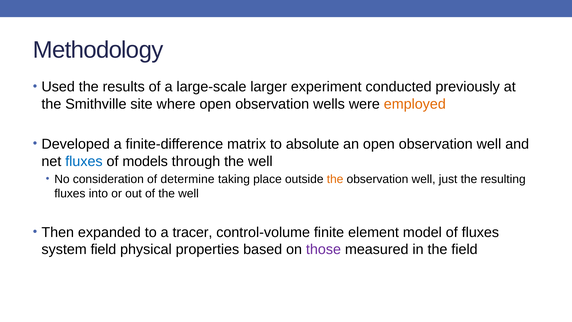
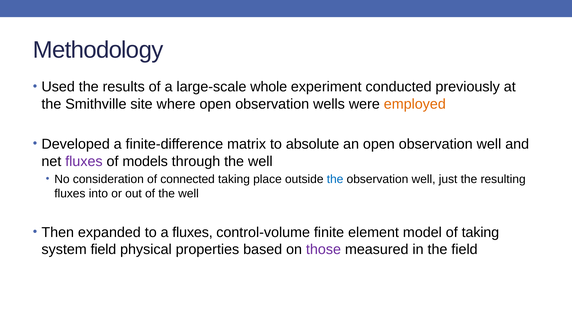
larger: larger -> whole (269, 87)
fluxes colour: blue -> purple (84, 161)
determine: determine -> connected (188, 179)
the colour: orange -> blue (335, 179)
a tracer: tracer -> fluxes (193, 232)
of fluxes: fluxes -> taking (480, 232)
